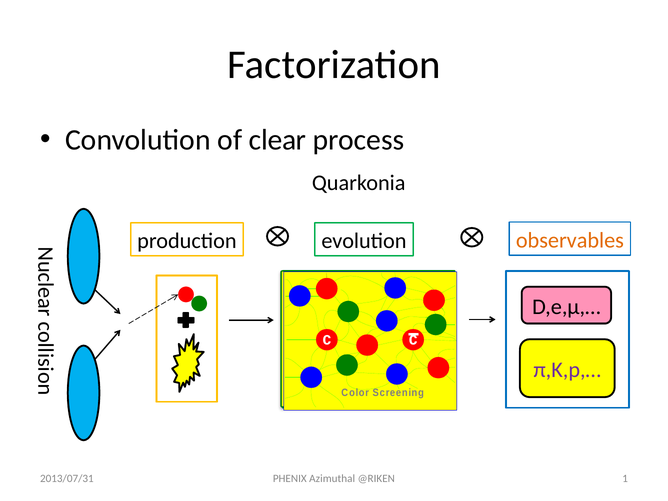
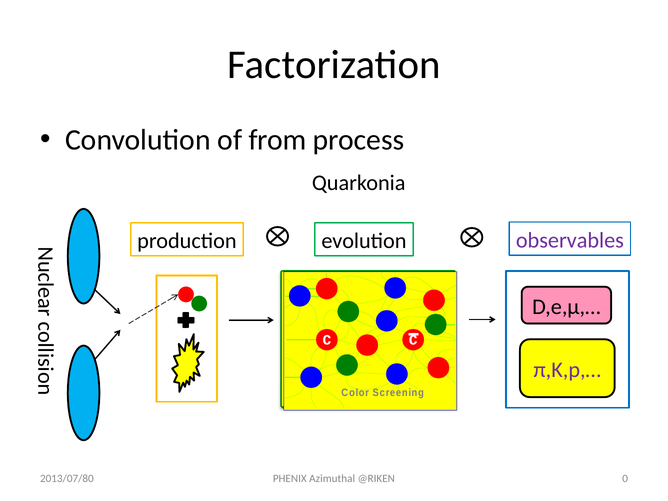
clear: clear -> from (278, 140)
observables colour: orange -> purple (570, 240)
2013/07/31: 2013/07/31 -> 2013/07/80 (67, 478)
1: 1 -> 0 (625, 478)
